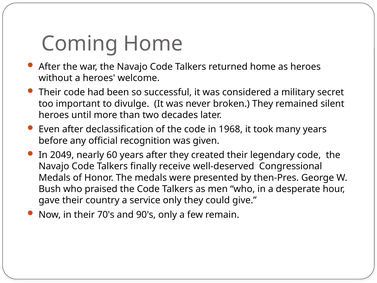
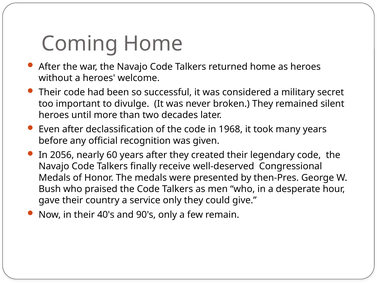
2049: 2049 -> 2056 (62, 155)
70's: 70's -> 40's (106, 215)
